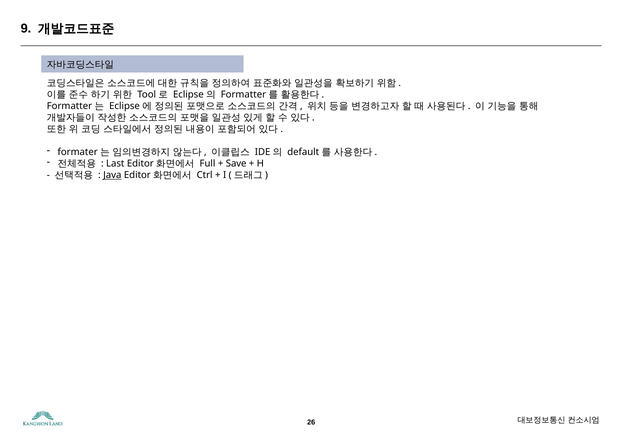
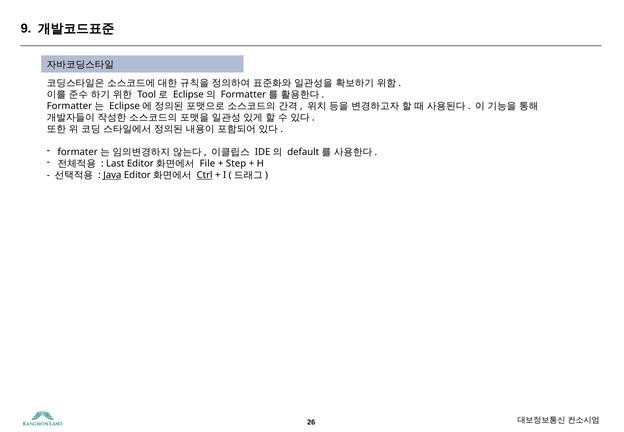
Full: Full -> File (207, 164)
Save: Save -> Step (236, 164)
Ctrl underline: none -> present (205, 175)
